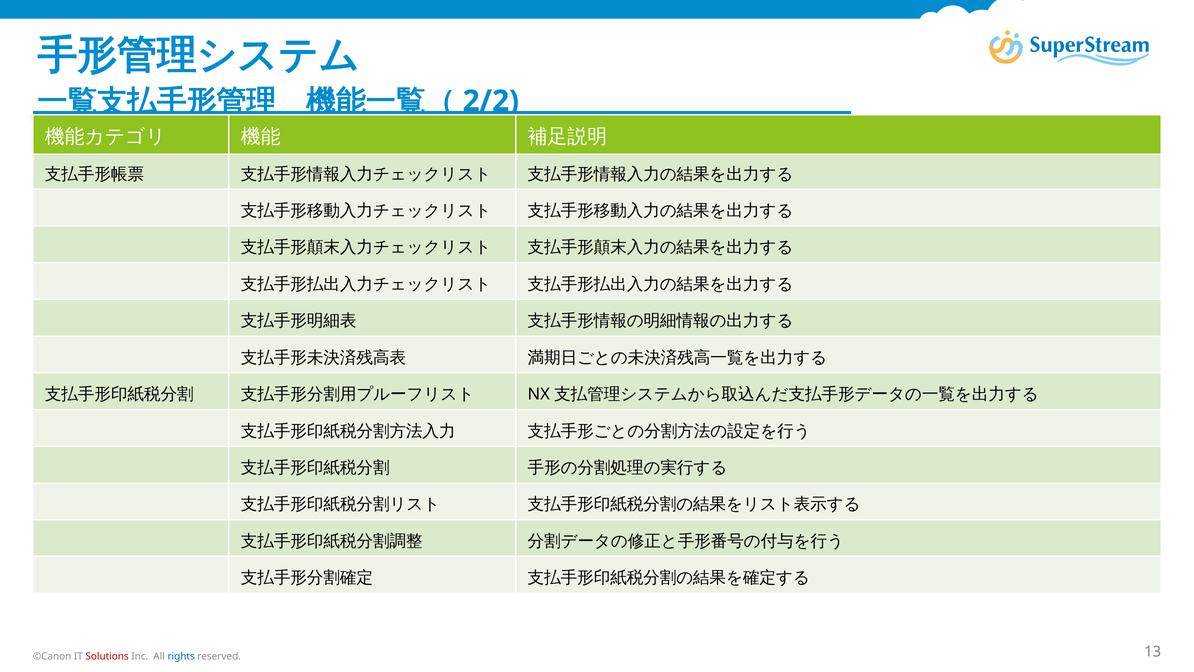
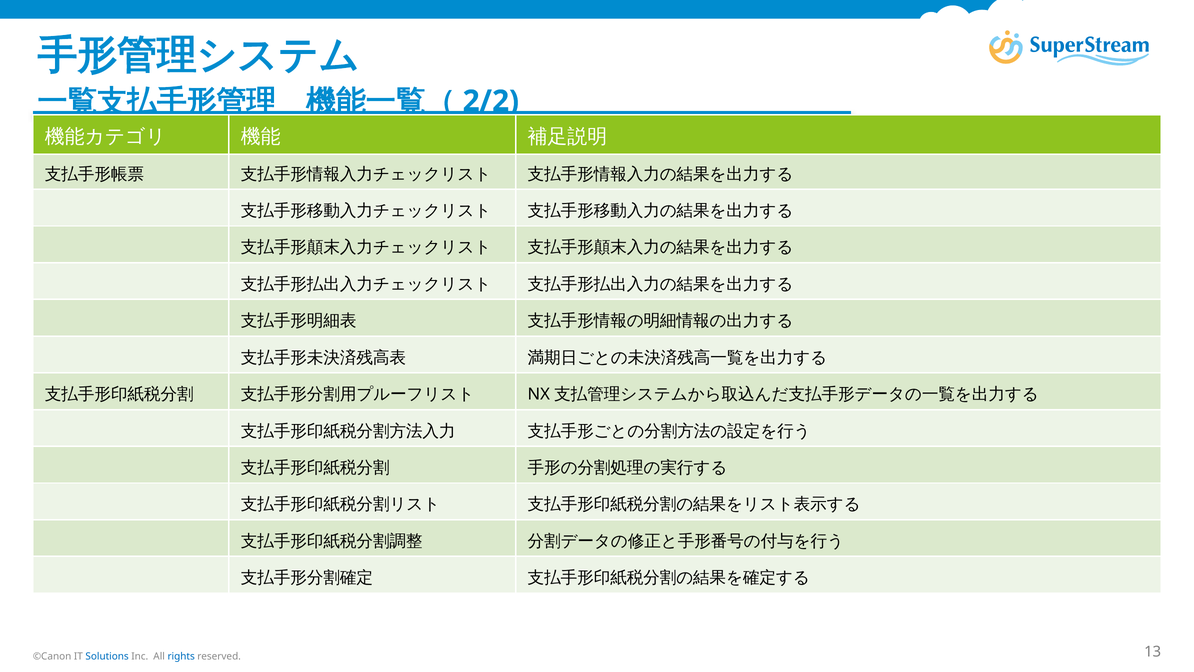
Solutions colour: red -> blue (107, 656)
